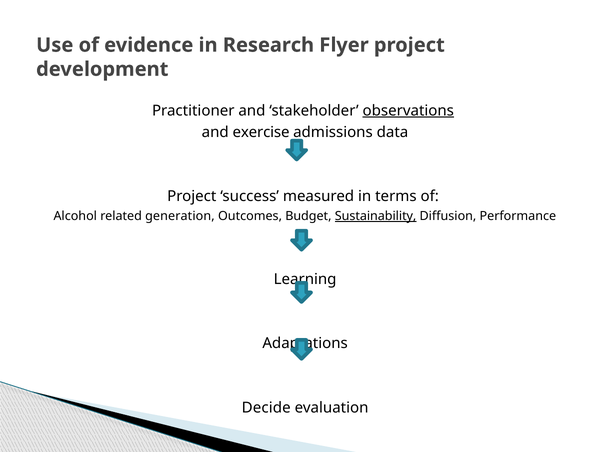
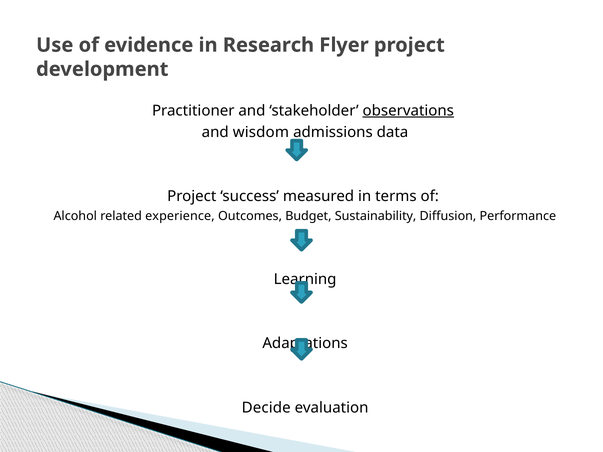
exercise: exercise -> wisdom (261, 132)
generation: generation -> experience (180, 216)
Sustainability underline: present -> none (376, 216)
